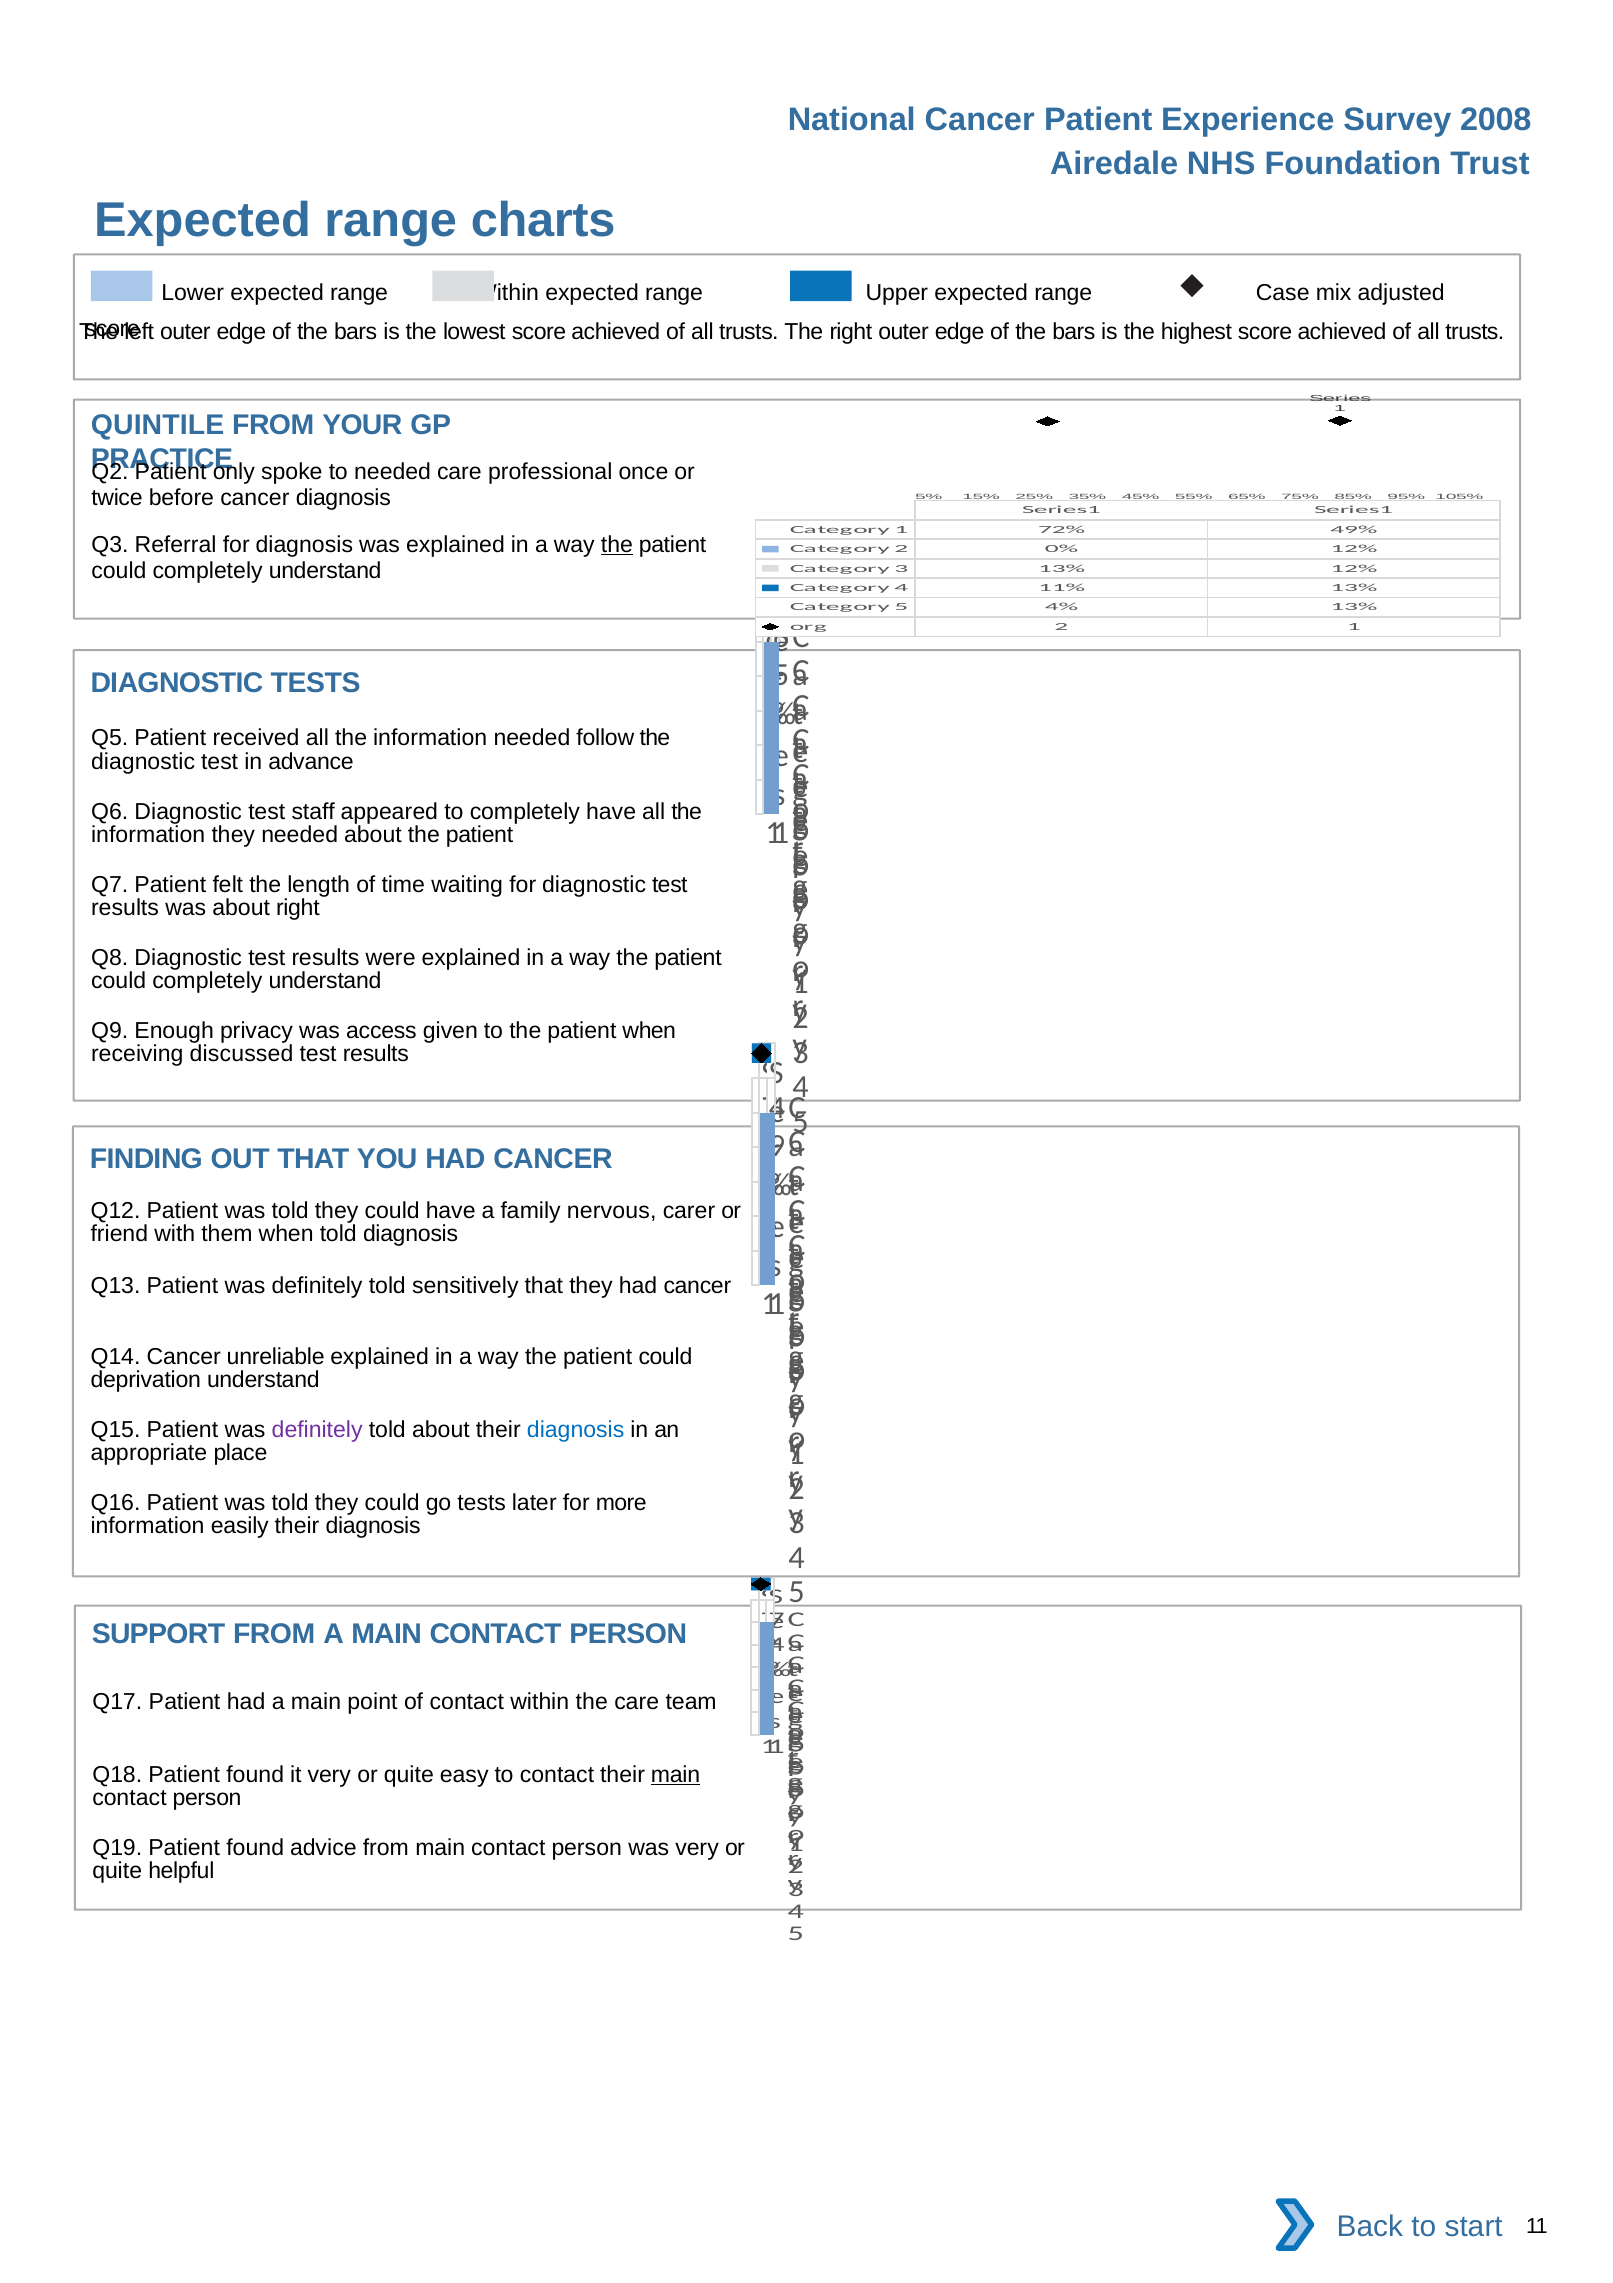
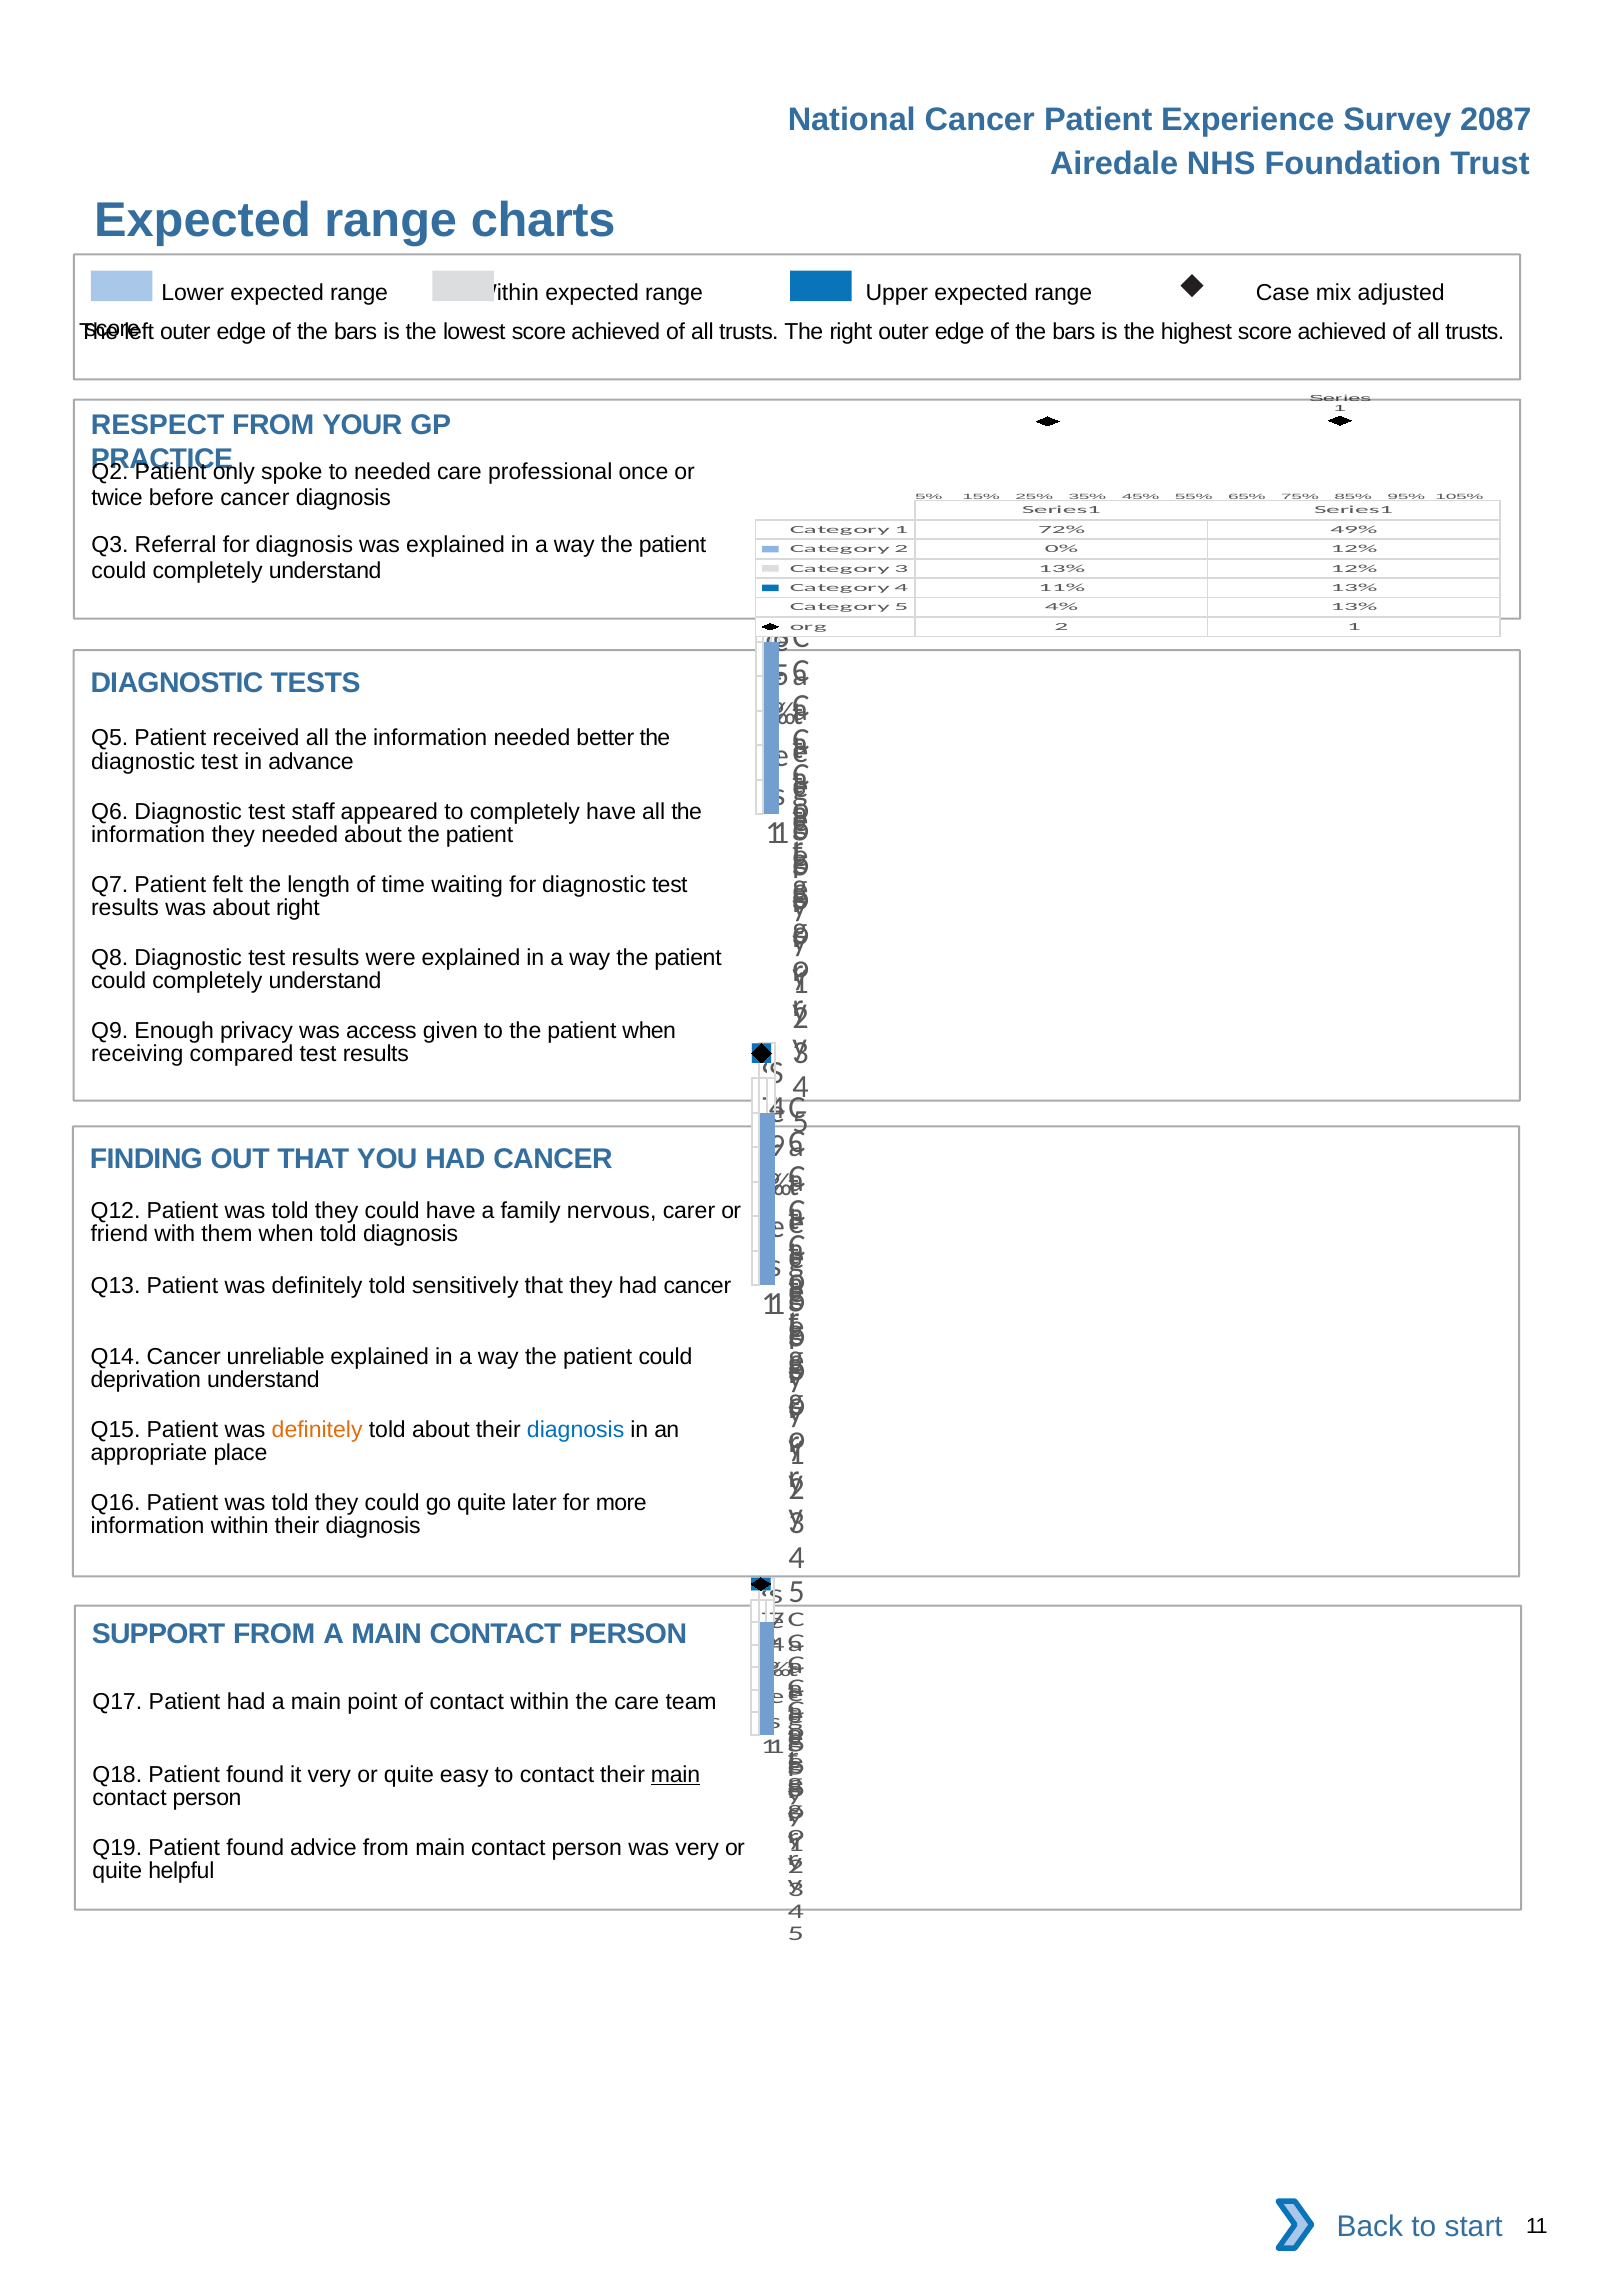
2008: 2008 -> 2087 (1496, 120)
QUINTILE: QUINTILE -> RESPECT (158, 425)
the underline: present -> none (617, 545)
follow: follow -> better (605, 738)
discussed: discussed -> compared (242, 1054)
definitely colour: purple -> orange (317, 1429)
go tests: tests -> quite (482, 1502)
information easily: easily -> within (240, 1526)
